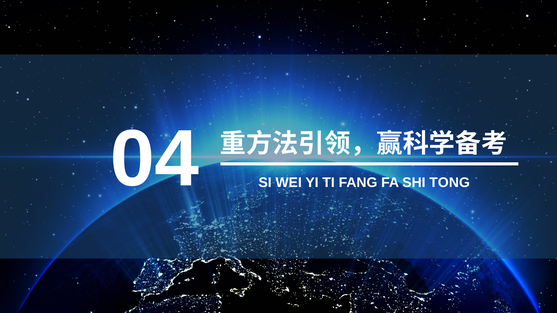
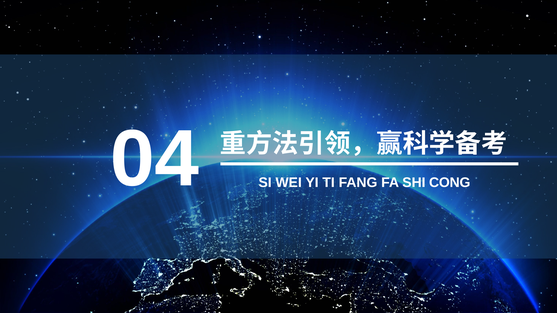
TONG: TONG -> CONG (450, 183)
